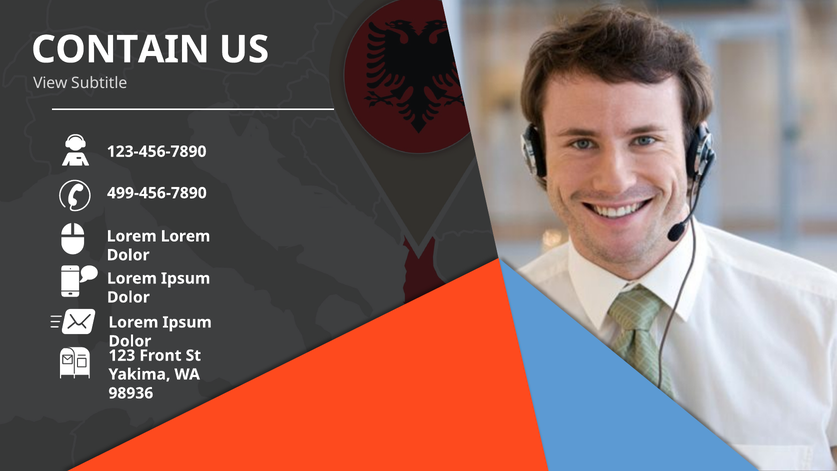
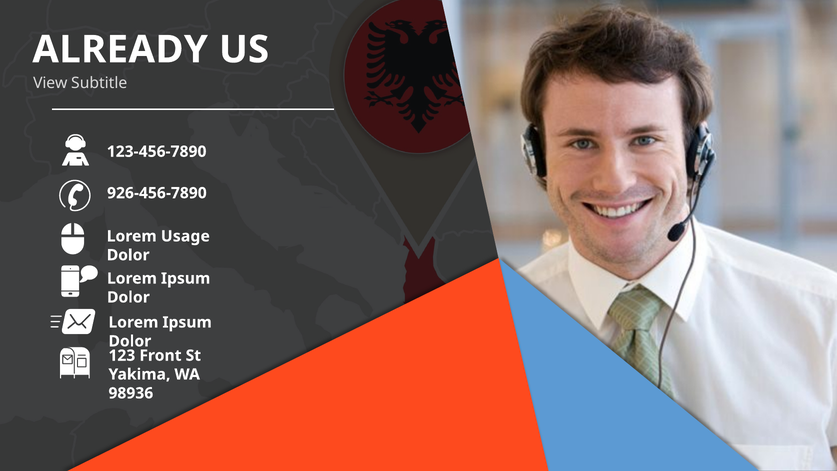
CONTAIN: CONTAIN -> ALREADY (120, 50)
499-456-7890: 499-456-7890 -> 926-456-7890 (157, 193)
Lorem Lorem: Lorem -> Usage (185, 236)
